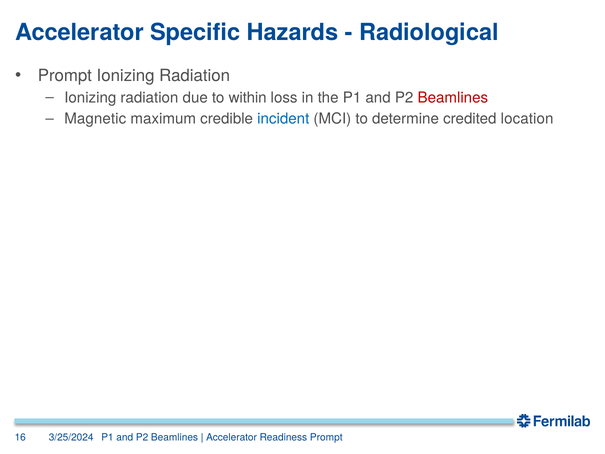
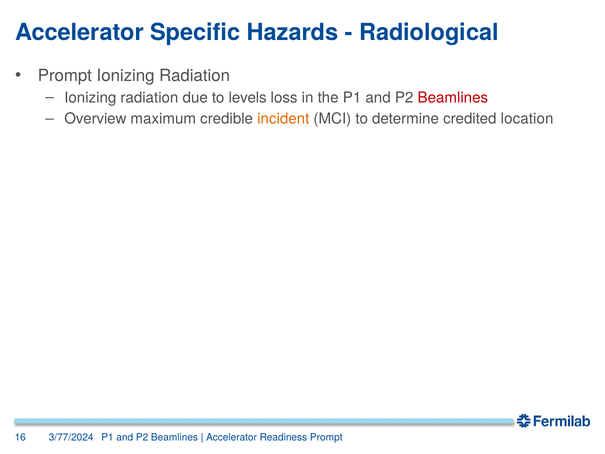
within: within -> levels (248, 98)
Magnetic: Magnetic -> Overview (95, 119)
incident colour: blue -> orange (283, 119)
3/25/2024: 3/25/2024 -> 3/77/2024 (71, 437)
